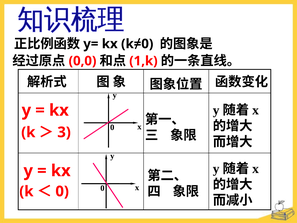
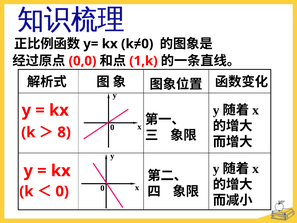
3: 3 -> 8 (64, 132)
